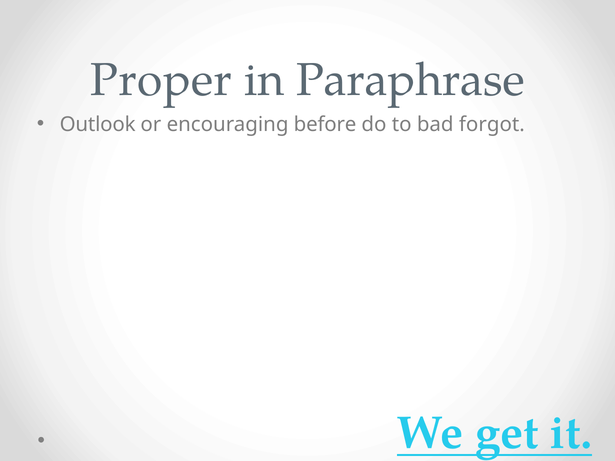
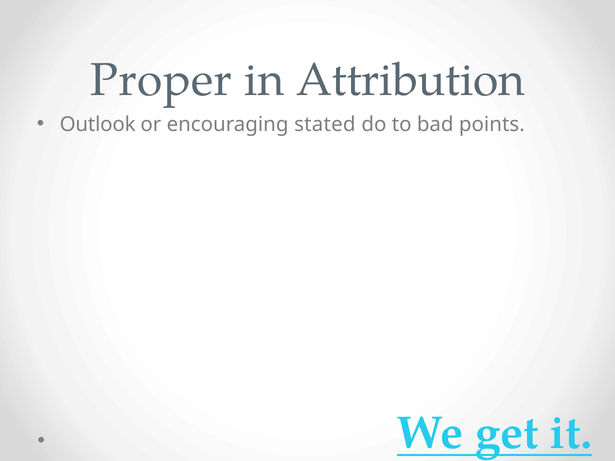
Paraphrase: Paraphrase -> Attribution (411, 80)
before: before -> stated (325, 124)
forgot: forgot -> points (492, 124)
